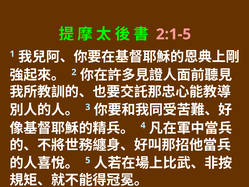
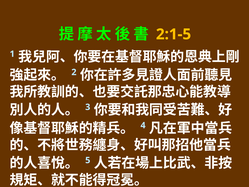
2:1-5 colour: pink -> yellow (174, 34)
